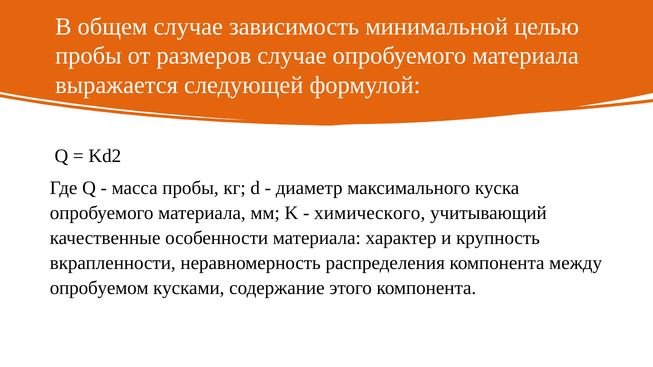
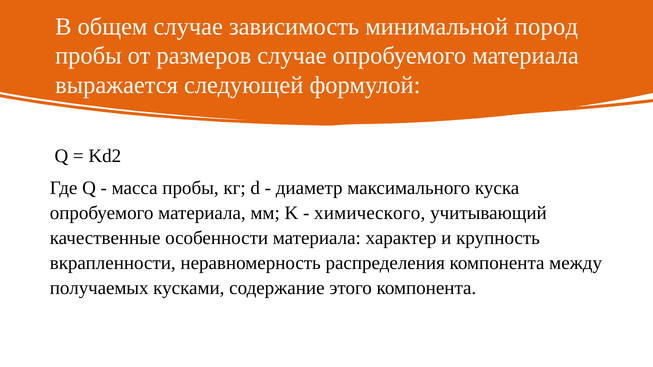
целью: целью -> пород (546, 26)
опробуемом: опробуемом -> получаемых (99, 288)
